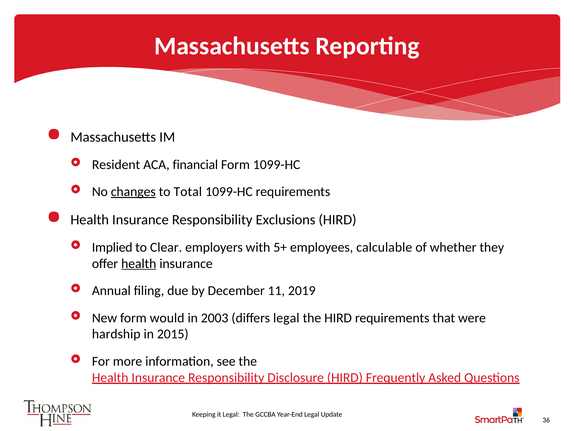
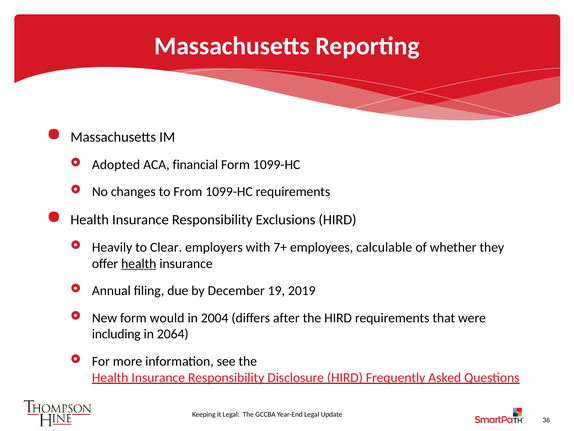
Resident: Resident -> Adopted (116, 164)
changes underline: present -> none (133, 191)
Total: Total -> From (188, 191)
Implied: Implied -> Heavily (112, 247)
5+: 5+ -> 7+ (280, 247)
11: 11 -> 19 (276, 290)
2003: 2003 -> 2004 (215, 318)
differs legal: legal -> after (286, 318)
hardship: hardship -> including (116, 334)
2015: 2015 -> 2064 (173, 334)
